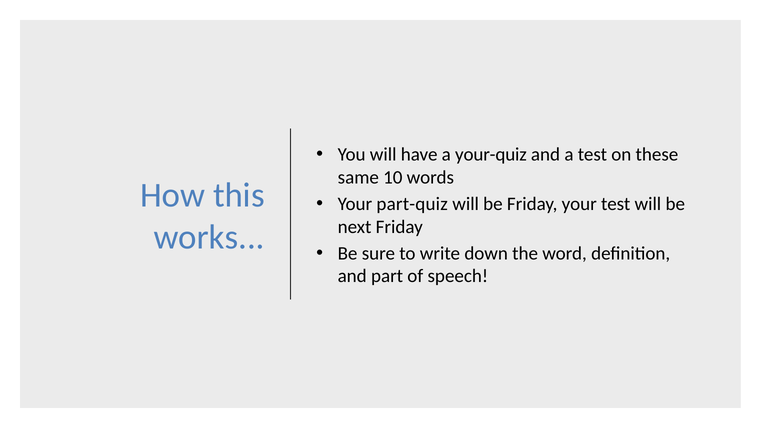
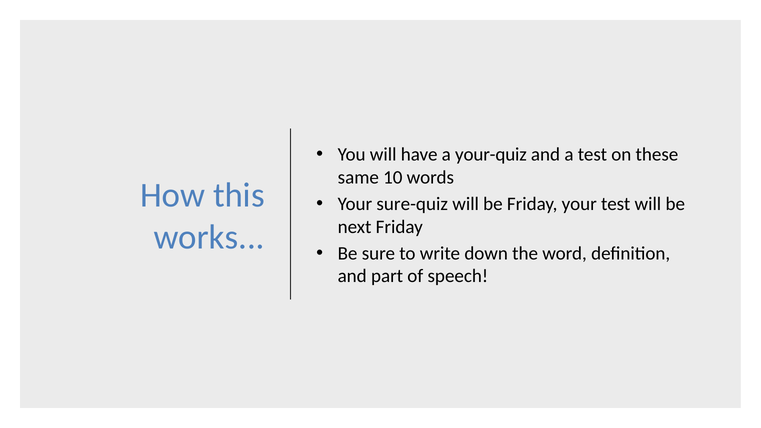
part-quiz: part-quiz -> sure-quiz (412, 204)
